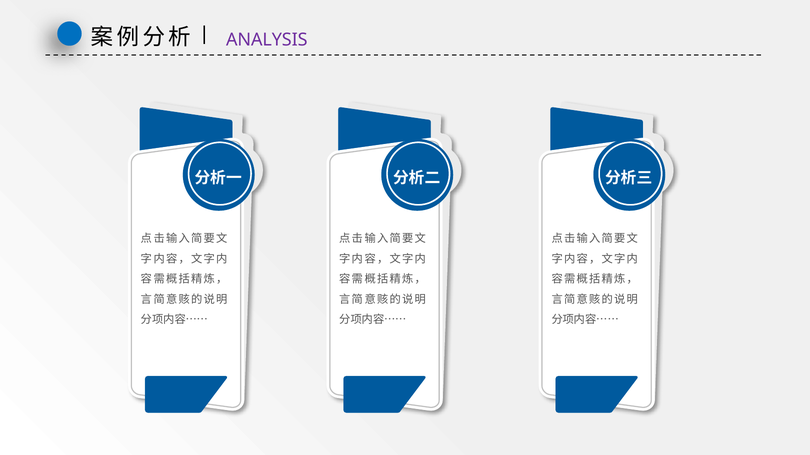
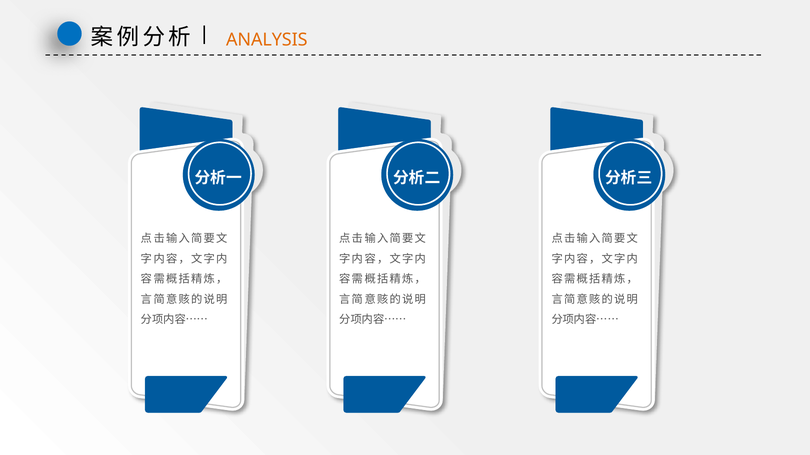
ANALYSIS colour: purple -> orange (267, 40)
